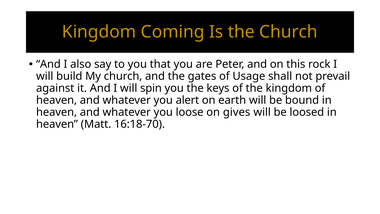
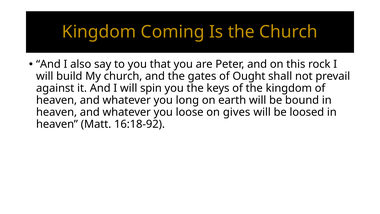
Usage: Usage -> Ought (249, 76)
alert: alert -> long (187, 100)
16:18-70: 16:18-70 -> 16:18-92 (140, 124)
